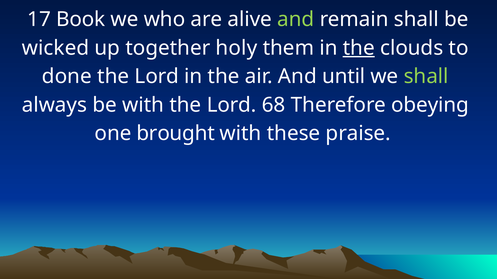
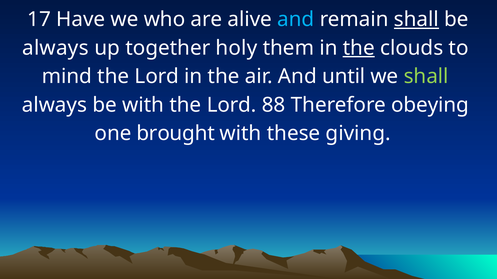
Book: Book -> Have (81, 19)
and colour: light green -> light blue (296, 19)
shall underline: none -> present (416, 19)
wicked: wicked -> always (55, 48)
done: done -> mind (67, 77)
68: 68 -> 88 (274, 105)
praise: praise -> giving (358, 134)
